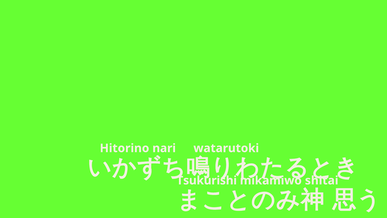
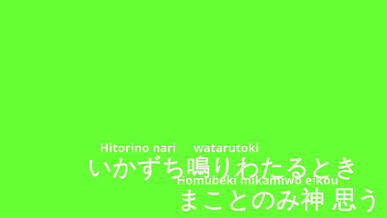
Tsukurishi: Tsukurishi -> Homubeki (207, 180)
shitai: shitai -> eikou (322, 180)
